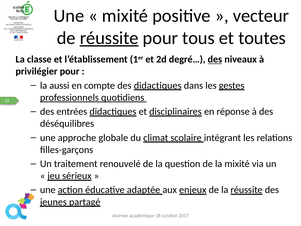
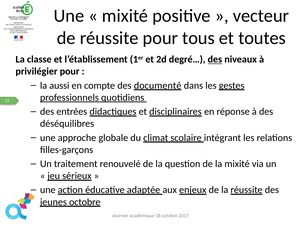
réussite underline: present -> none (109, 38)
des didactiques: didactiques -> documenté (158, 85)
jeunes partagé: partagé -> octobre (85, 202)
